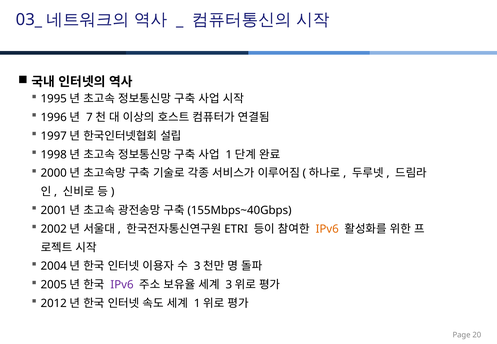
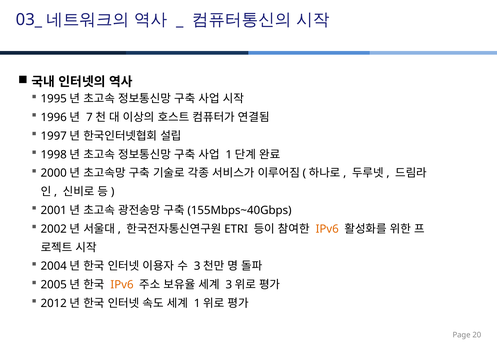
IPv6 colour: purple -> orange (122, 285)
